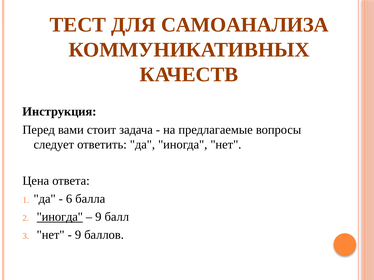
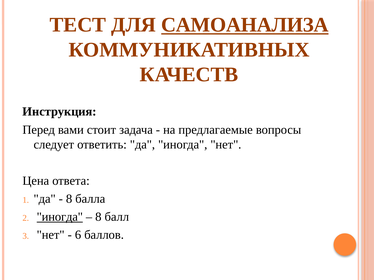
САМОАНАЛИЗА underline: none -> present (245, 25)
6: 6 -> 8 (69, 199)
9: 9 -> 8 (98, 217)
9: 9 -> 6 (78, 235)
